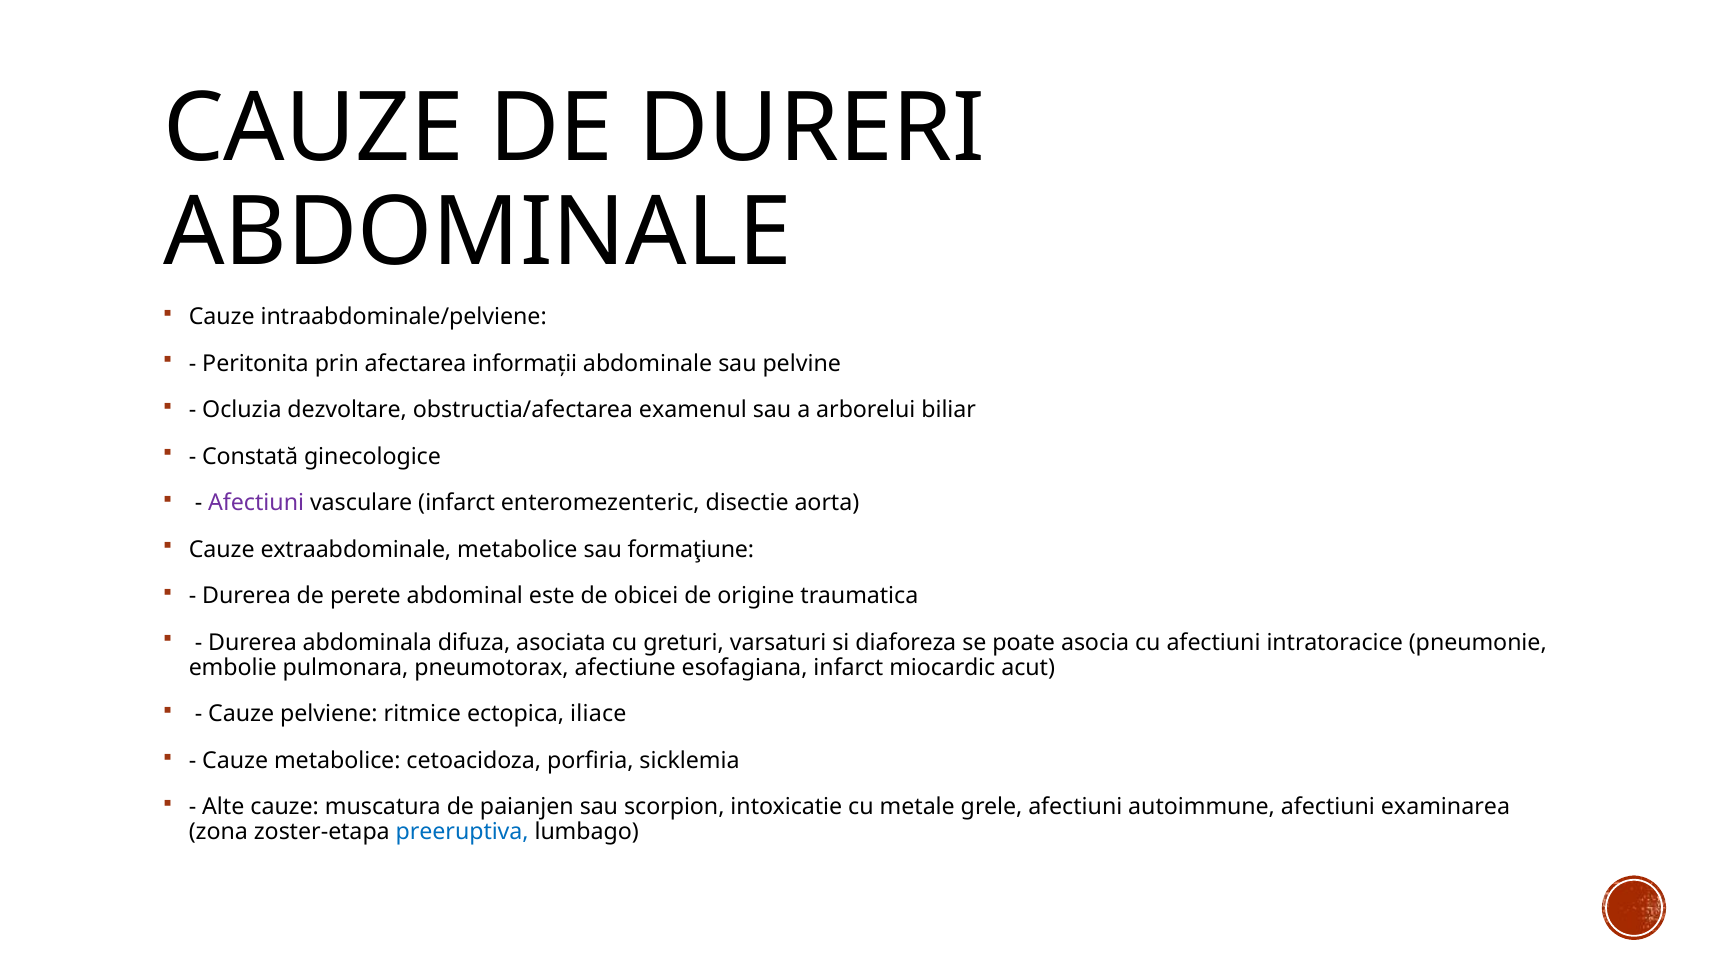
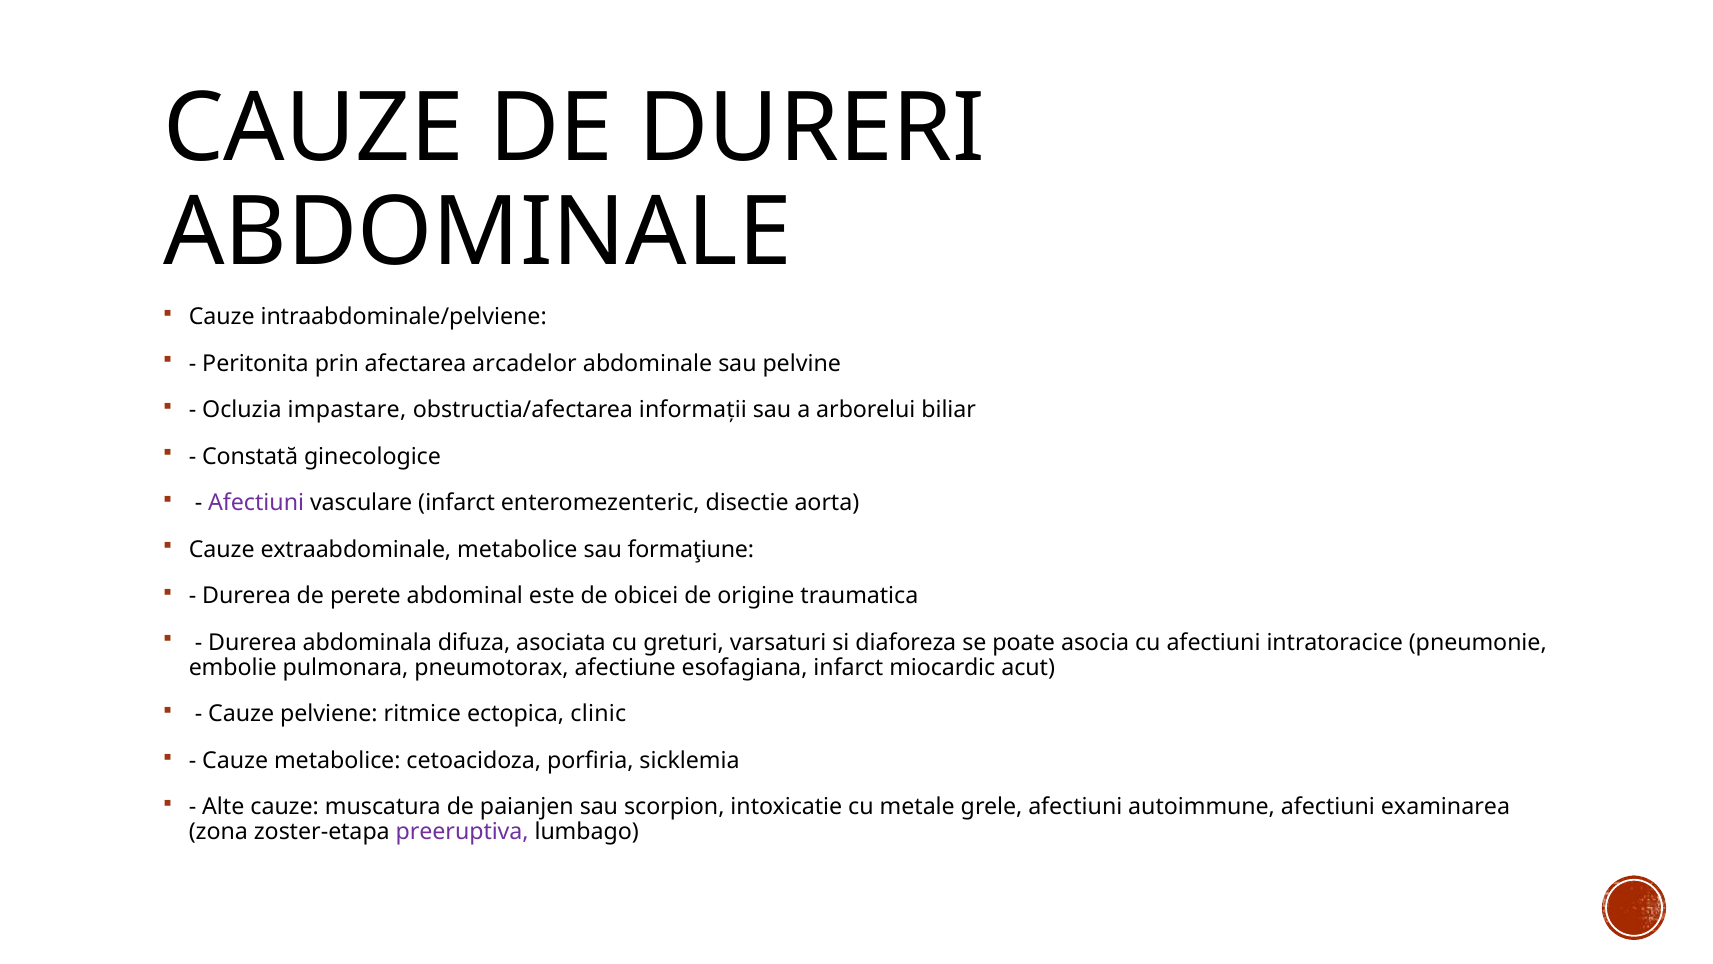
informații: informații -> arcadelor (525, 363)
dezvoltare: dezvoltare -> impastare (347, 410)
examenul: examenul -> informații (693, 410)
iliace: iliace -> clinic (598, 714)
preeruptiva colour: blue -> purple (462, 832)
